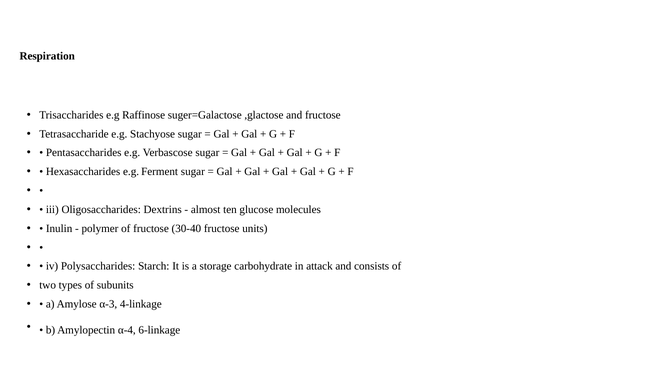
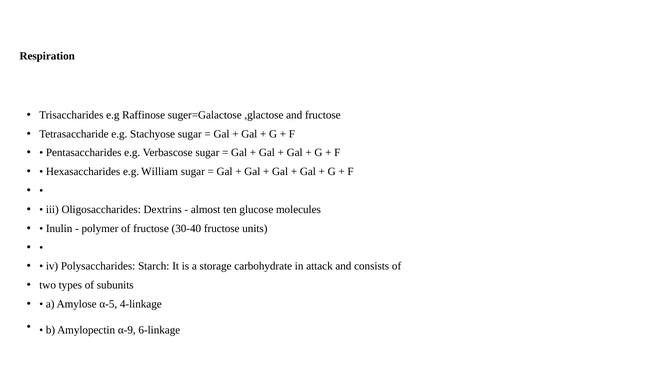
Ferment: Ferment -> William (160, 172)
α-3: α-3 -> α-5 (108, 304)
α-4: α-4 -> α-9 (127, 330)
